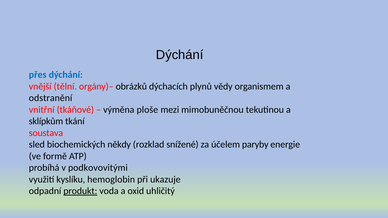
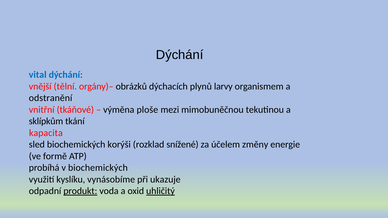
přes: přes -> vital (38, 75)
vědy: vědy -> larvy (223, 86)
soustava: soustava -> kapacita (46, 133)
někdy: někdy -> korýši (119, 145)
paryby: paryby -> změny (255, 145)
v podkovovitými: podkovovitými -> biochemických (98, 168)
hemoglobin: hemoglobin -> vynásobíme (111, 180)
uhličitý underline: none -> present (160, 191)
